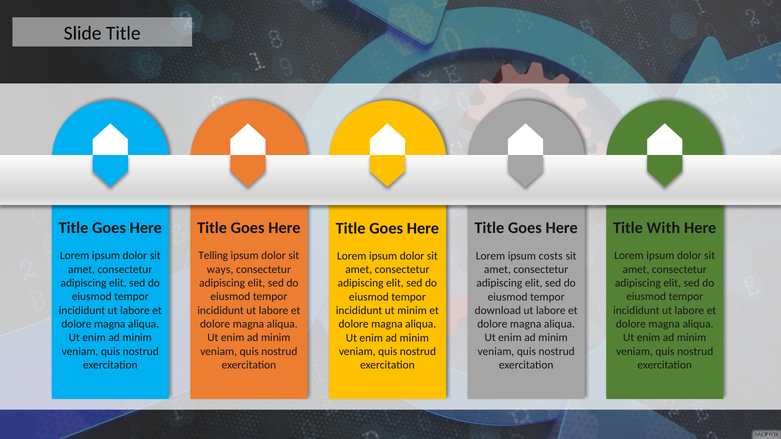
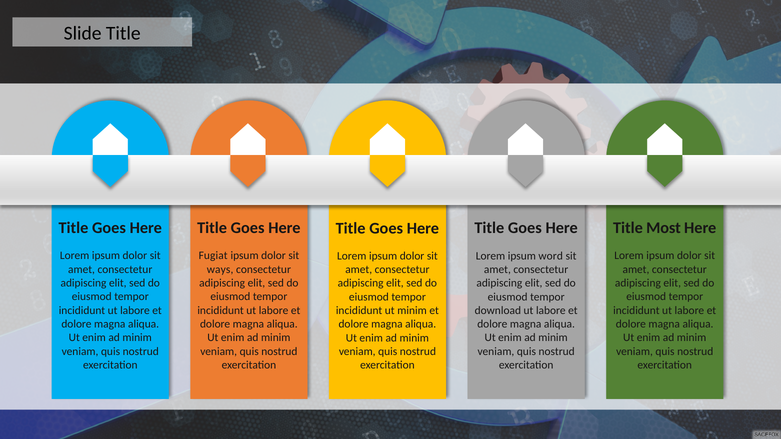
With: With -> Most (664, 228)
Telling: Telling -> Fugiat (213, 256)
costs: costs -> word (551, 256)
